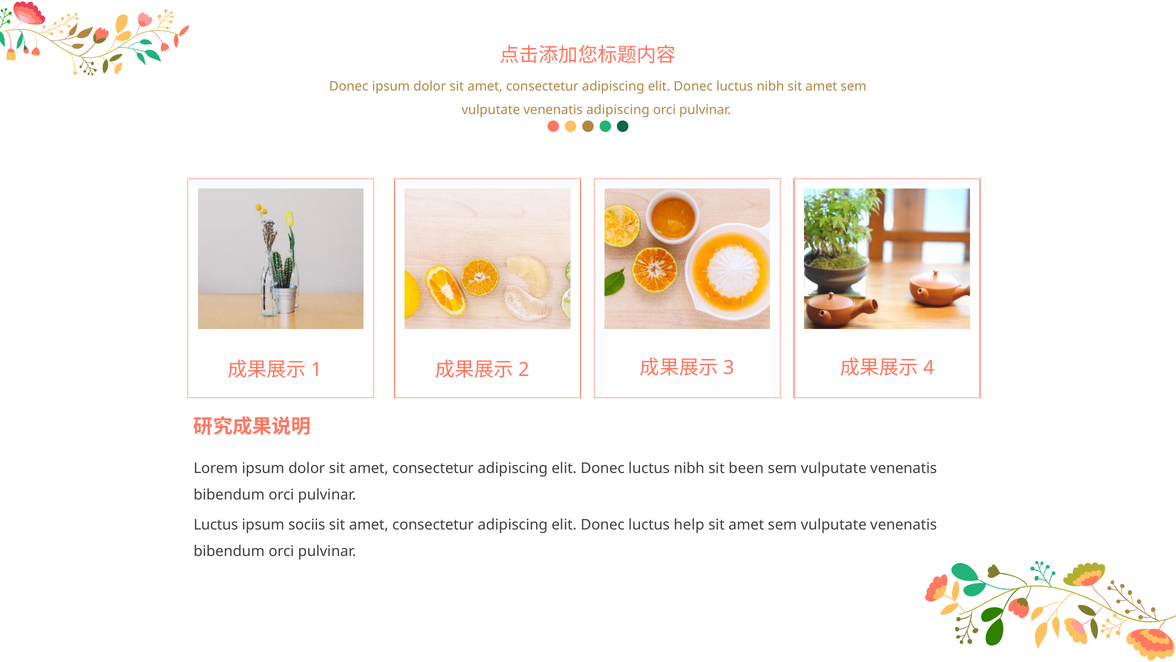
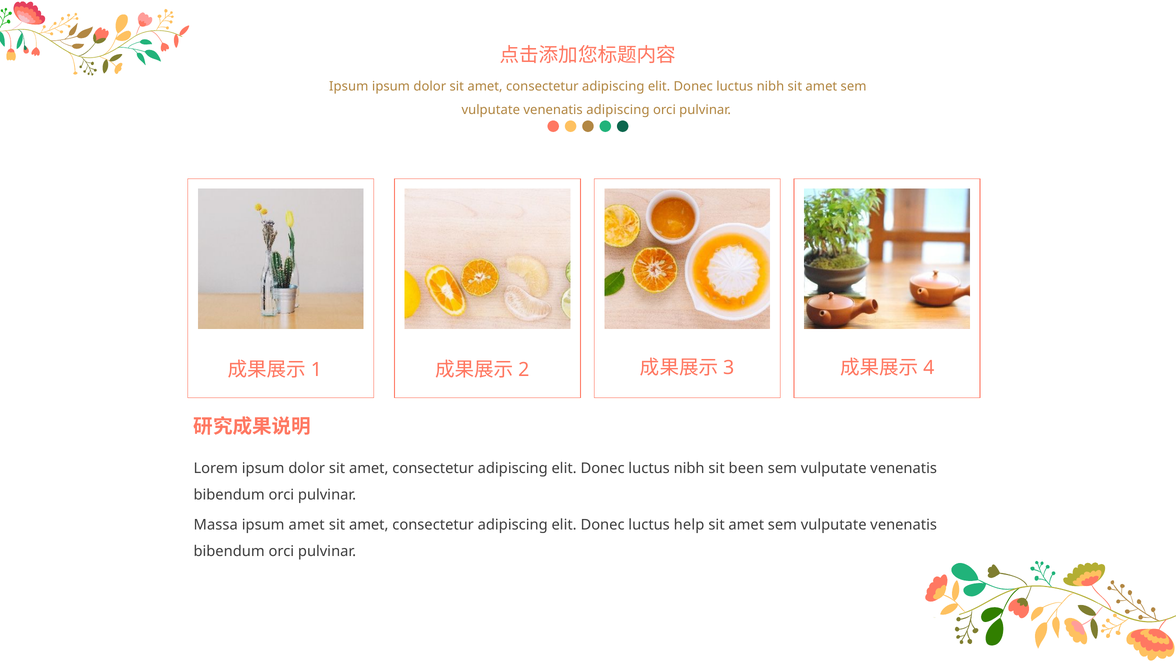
Donec: Donec -> Ipsum (349, 86)
Luctus: Luctus -> Massa (216, 524)
ipsum sociis: sociis -> amet (307, 524)
